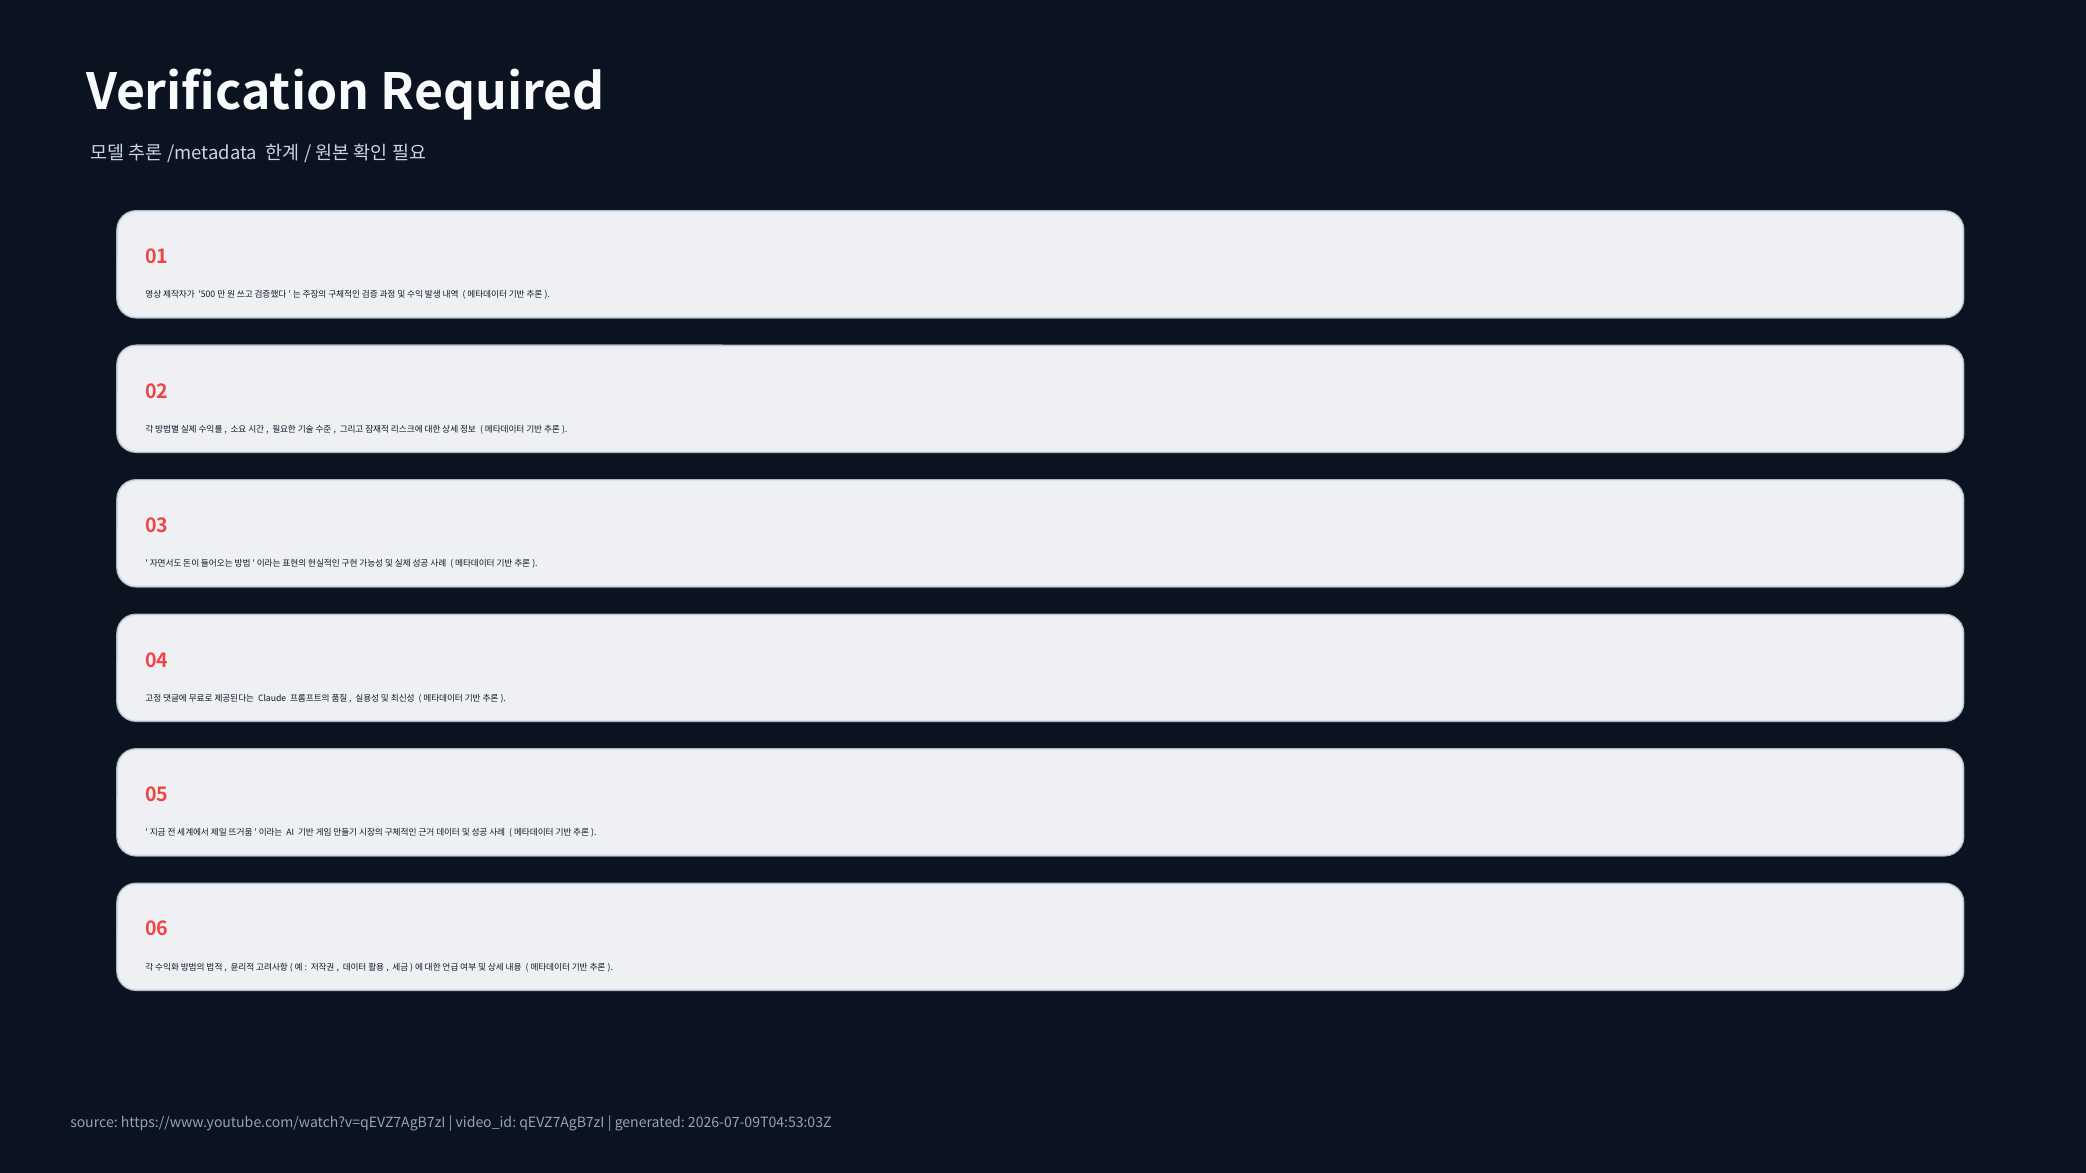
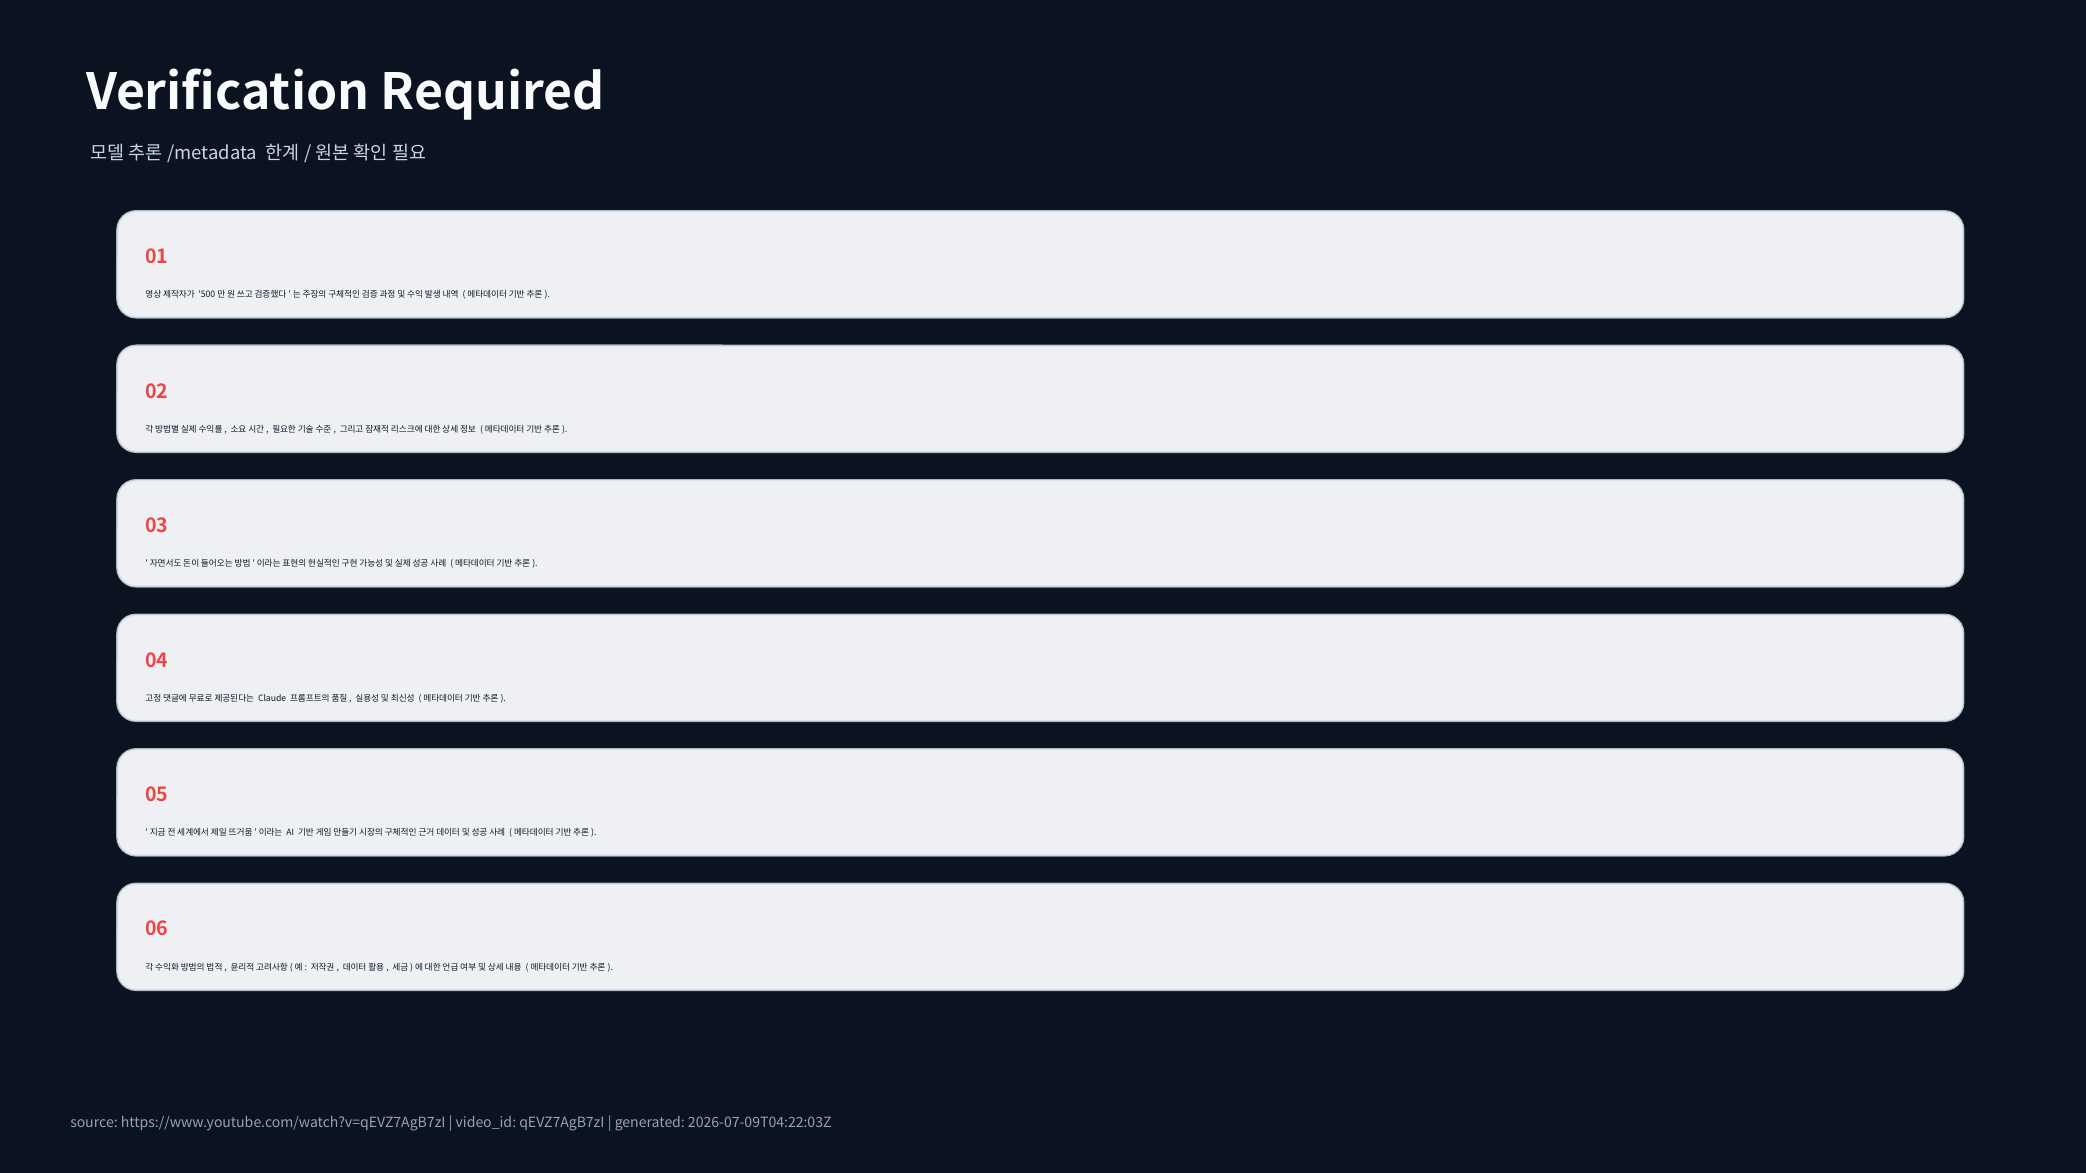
2026-07-09T04:53:03Z: 2026-07-09T04:53:03Z -> 2026-07-09T04:22:03Z (760, 1123)
